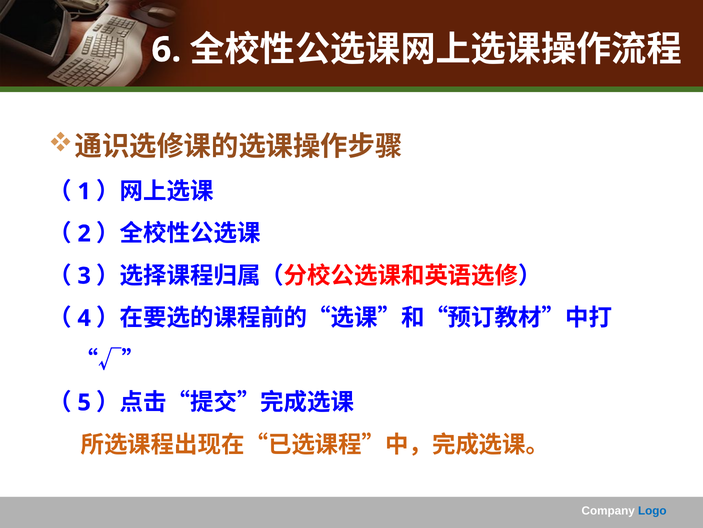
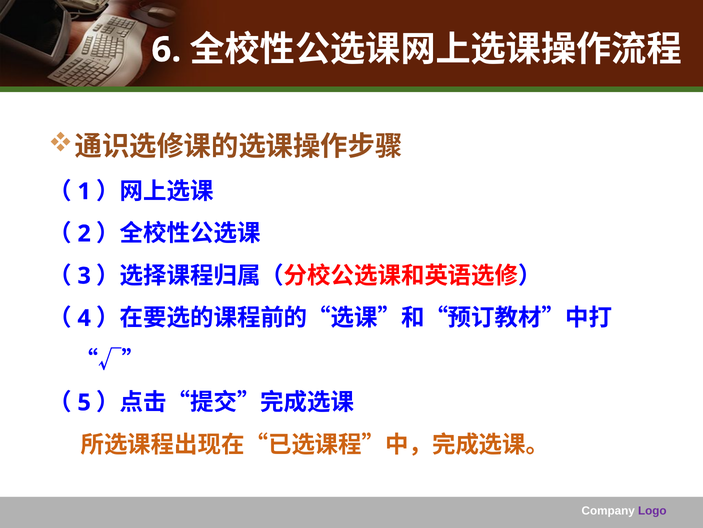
Logo colour: blue -> purple (652, 510)
